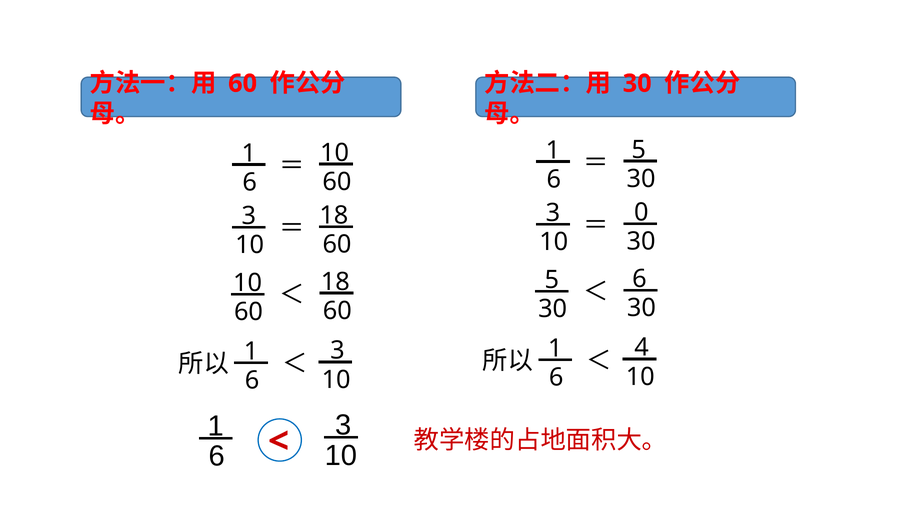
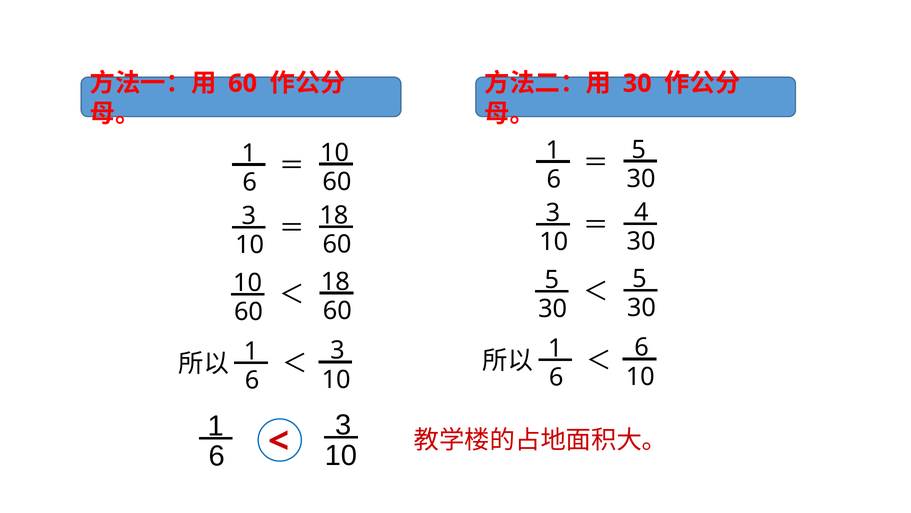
0: 0 -> 4 (641, 212)
6: 6 -> 5 (639, 279)
4: 4 -> 6 (642, 347)
